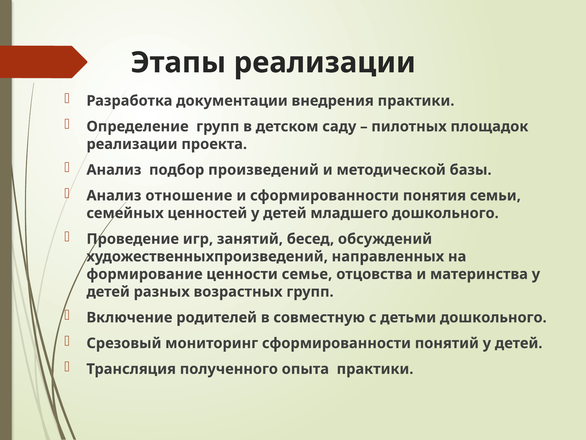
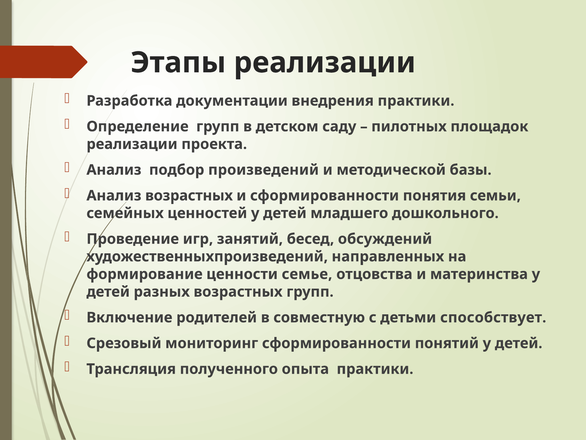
Анализ отношение: отношение -> возрастных (189, 195)
детьми дошкольного: дошкольного -> способствует (493, 317)
